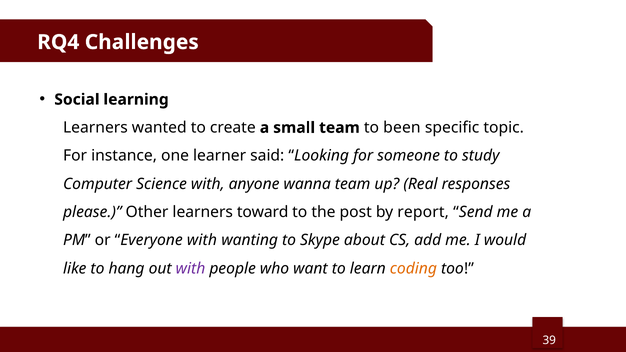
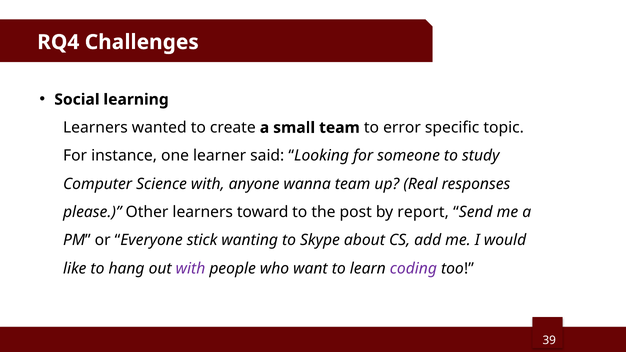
been: been -> error (402, 128)
Everyone with: with -> stick (202, 240)
coding colour: orange -> purple (413, 269)
